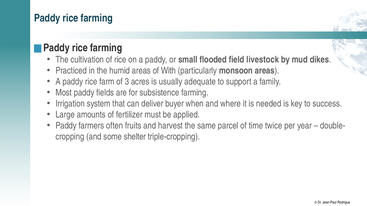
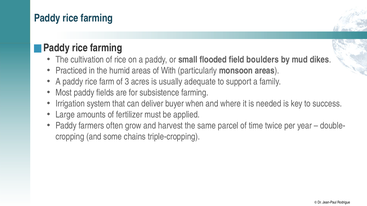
livestock: livestock -> boulders (263, 60)
fruits: fruits -> grow (133, 126)
shelter: shelter -> chains (135, 137)
